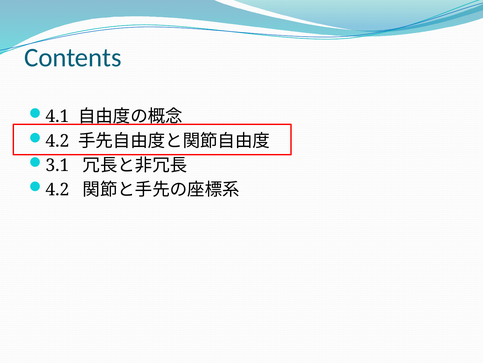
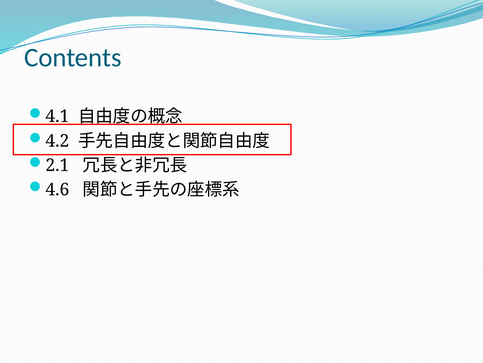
3.1: 3.1 -> 2.1 (57, 165)
4.2: 4.2 -> 4.6 (57, 189)
